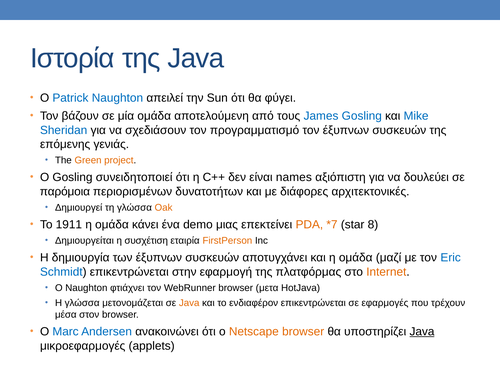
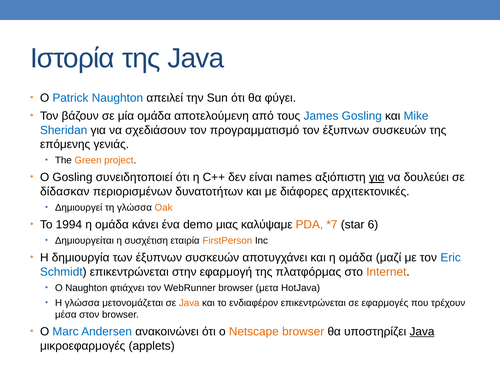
για underline: none -> present (377, 177)
παρόμοια: παρόμοια -> δίδασκαν (65, 192)
1911: 1911 -> 1994 (69, 225)
επεκτείνει: επεκτείνει -> καλύψαμε (267, 225)
8: 8 -> 6 (373, 225)
